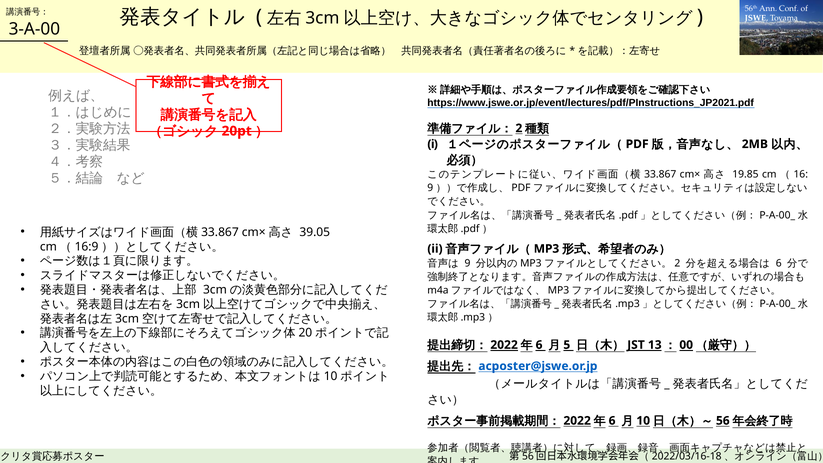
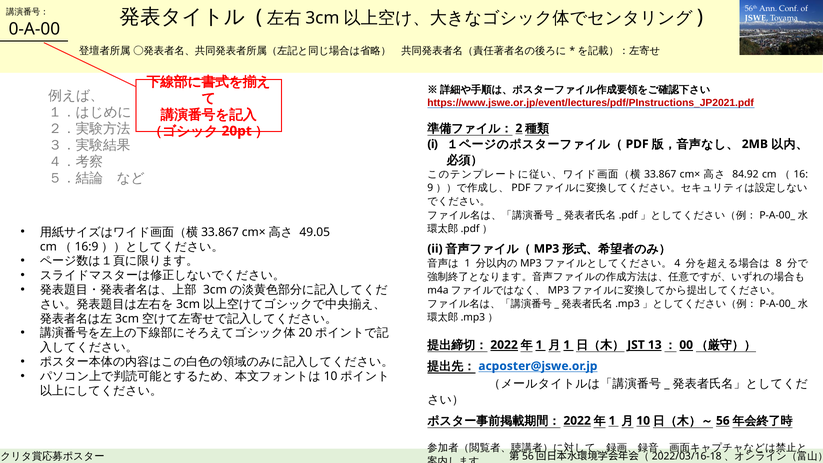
3-A-00: 3-A-00 -> 0-A-00 (34, 29)
https://www.jswe.or.jp/event/lectures/pdf/PInstructions_JP2021.pdf colour: black -> red (591, 103)
19.85: 19.85 -> 84.92 (745, 174)
39.05: 39.05 -> 49.05 (315, 232)
9: 9 -> 1 (468, 263)
2: 2 -> 4 (677, 263)
6: 6 -> 8 (779, 263)
6: 6 -> 1 (539, 345)
5: 5 -> 1 (567, 345)
6: 6 -> 1 (612, 421)
